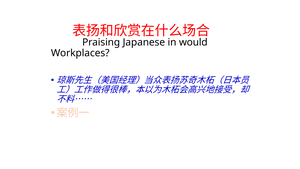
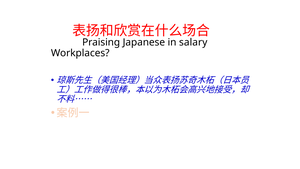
would: would -> salary (193, 42)
